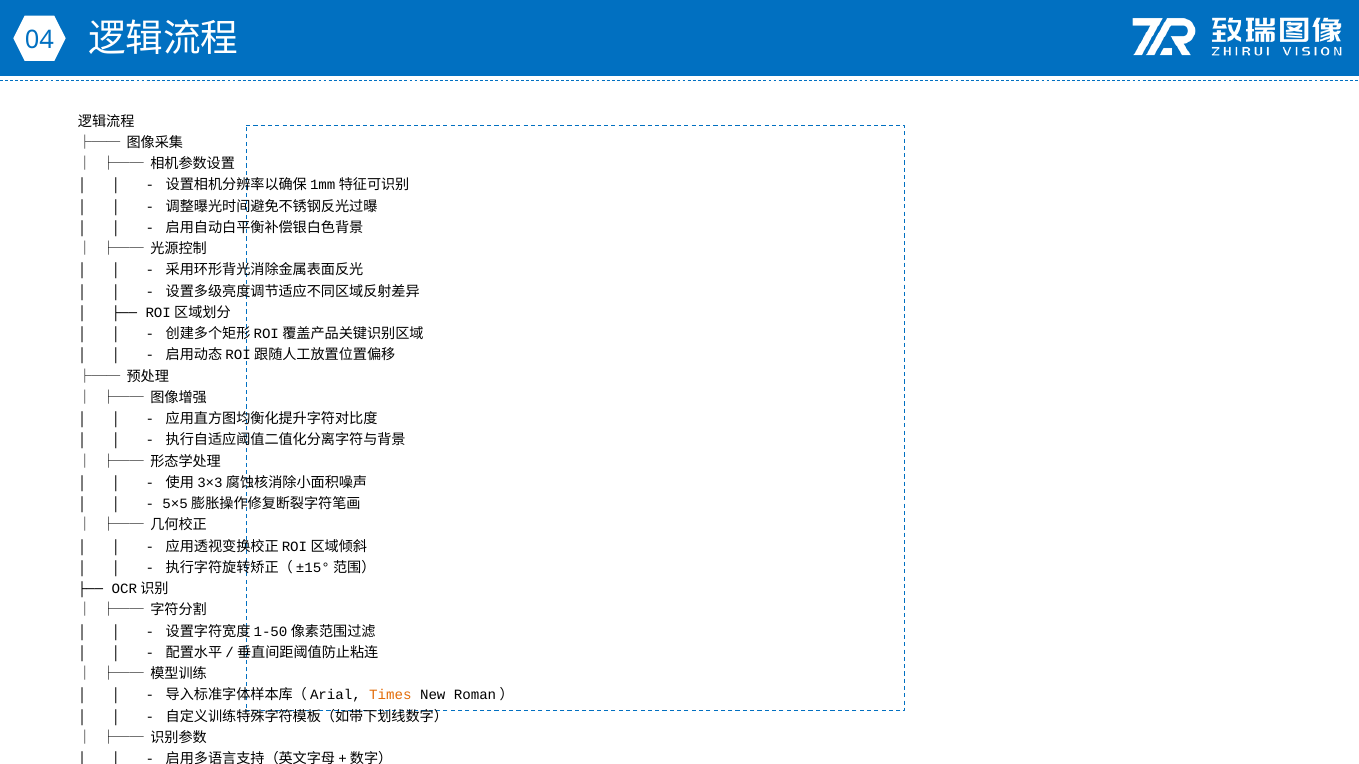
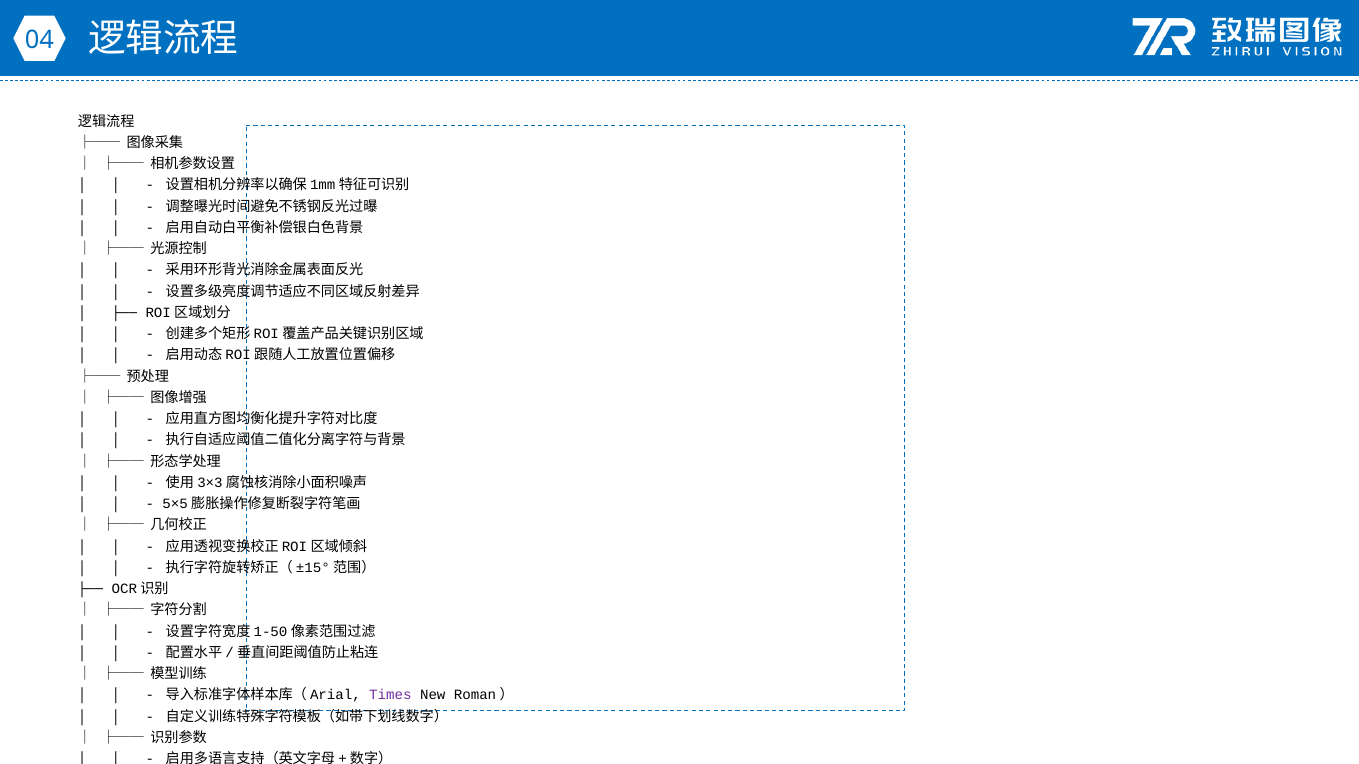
Times colour: orange -> purple (390, 696)
